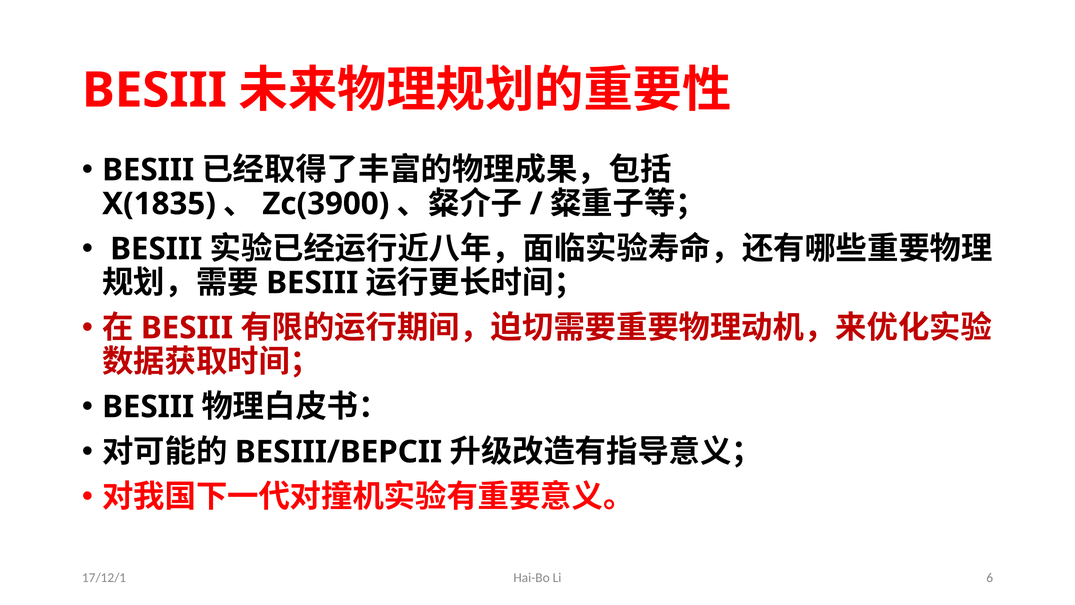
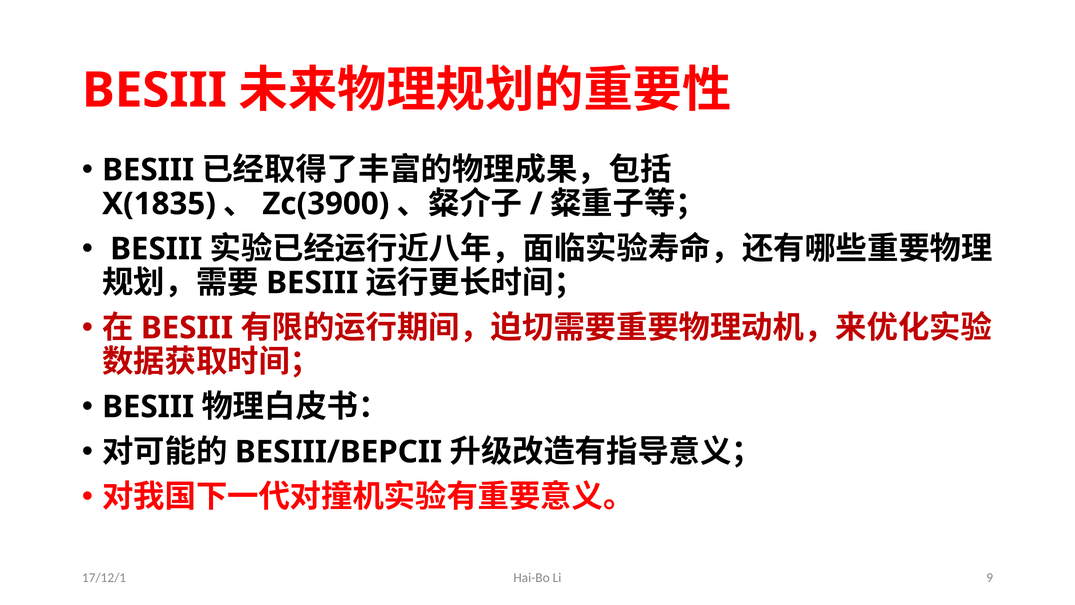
6: 6 -> 9 (990, 577)
